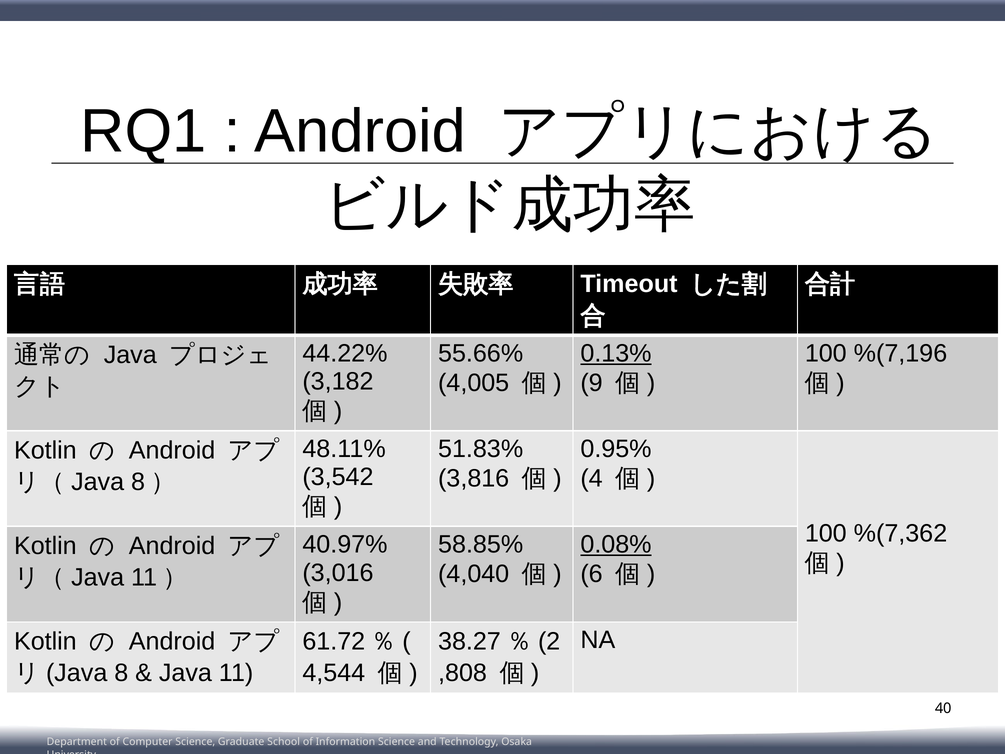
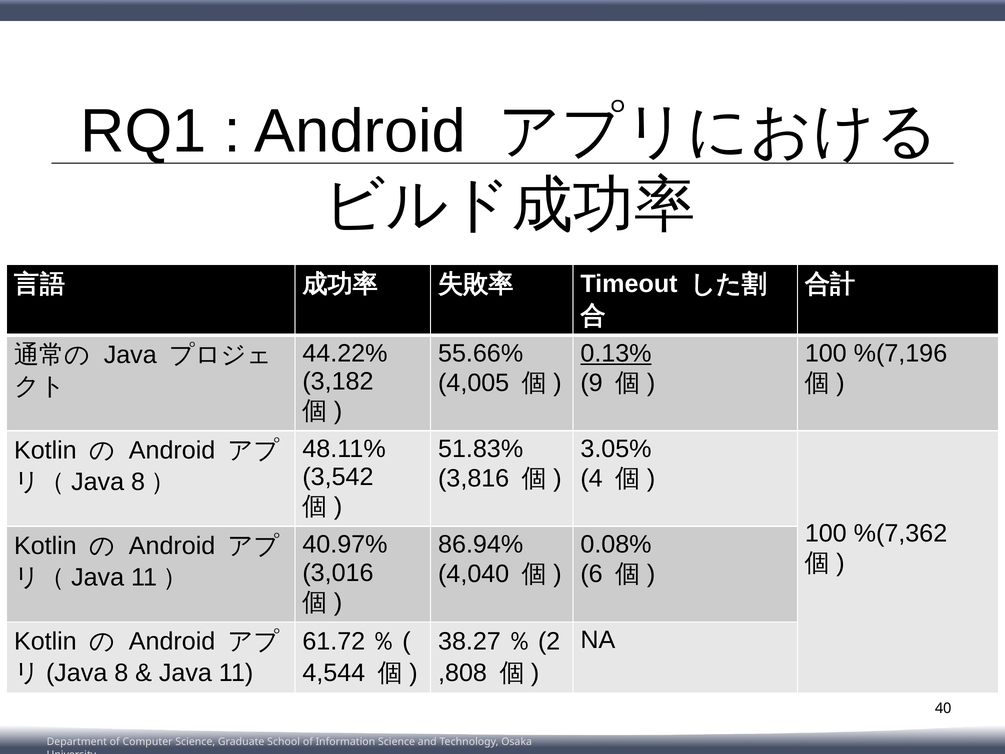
0.95%: 0.95% -> 3.05% (616, 449)
58.85%: 58.85% -> 86.94% (481, 544)
0.08% underline: present -> none (616, 544)
